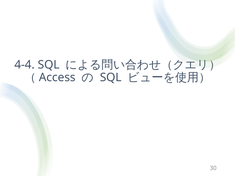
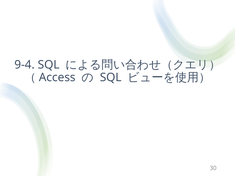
4-4: 4-4 -> 9-4 (25, 65)
